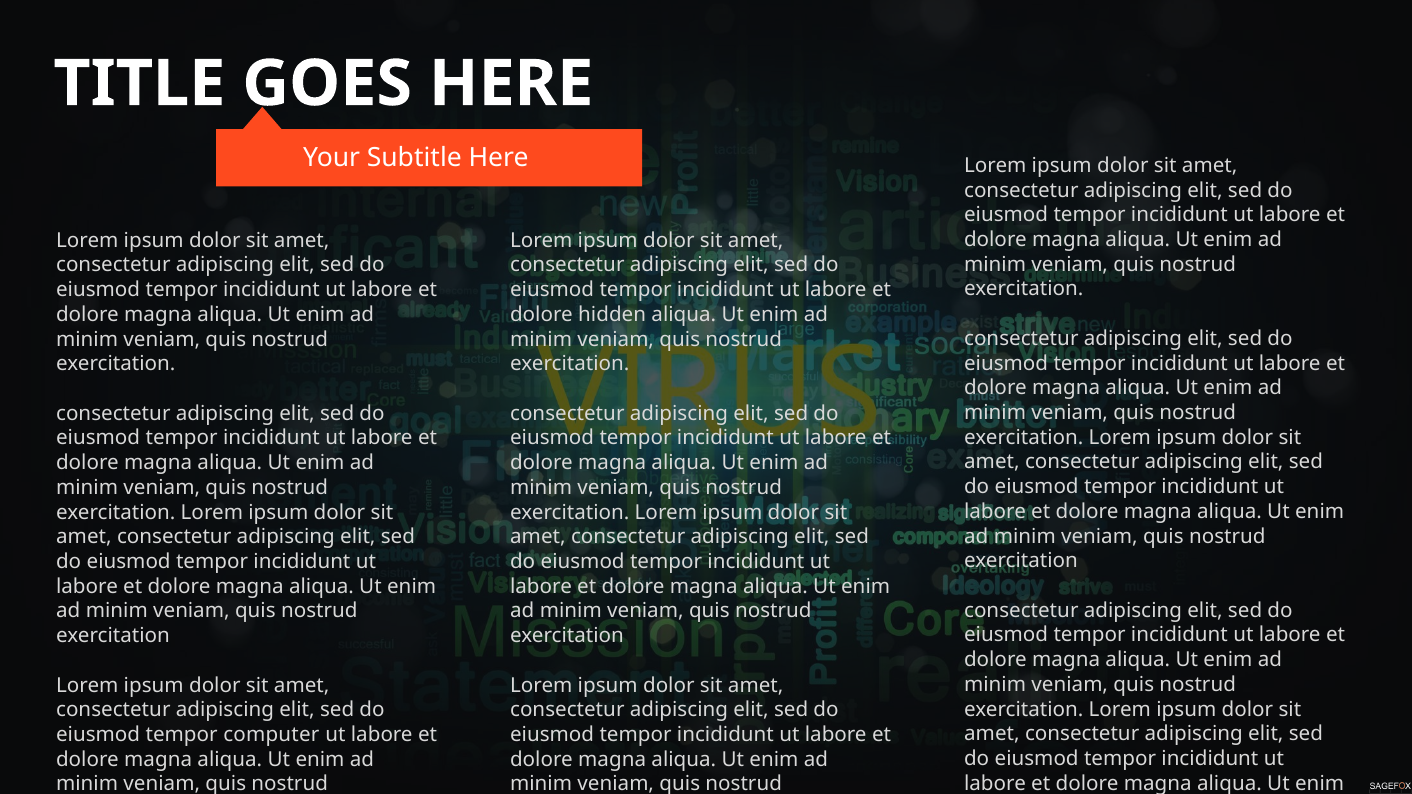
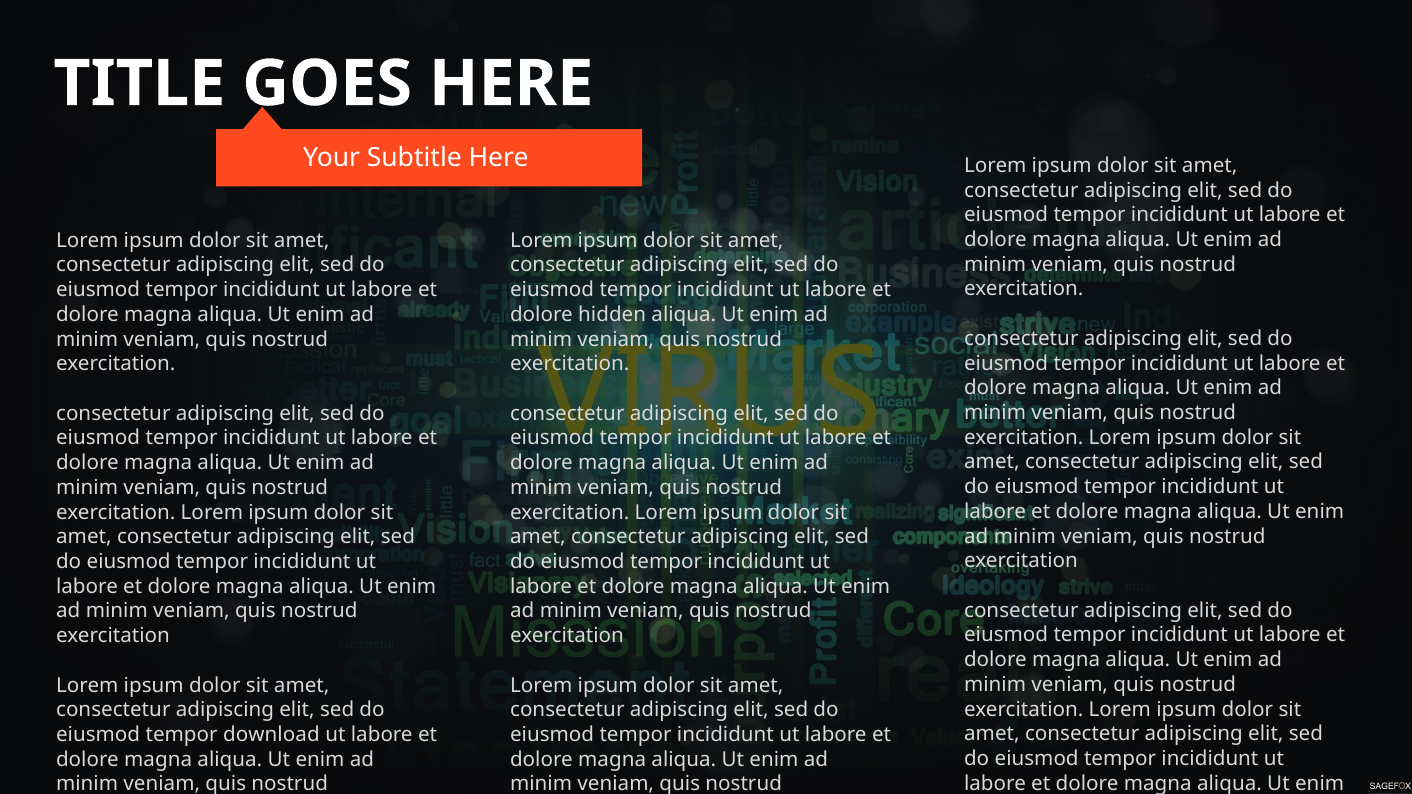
computer: computer -> download (271, 735)
